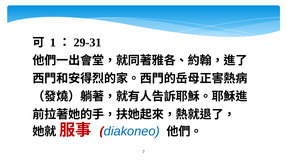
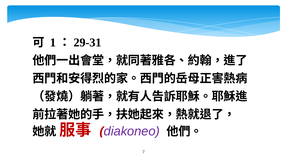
diakoneo colour: blue -> purple (132, 131)
